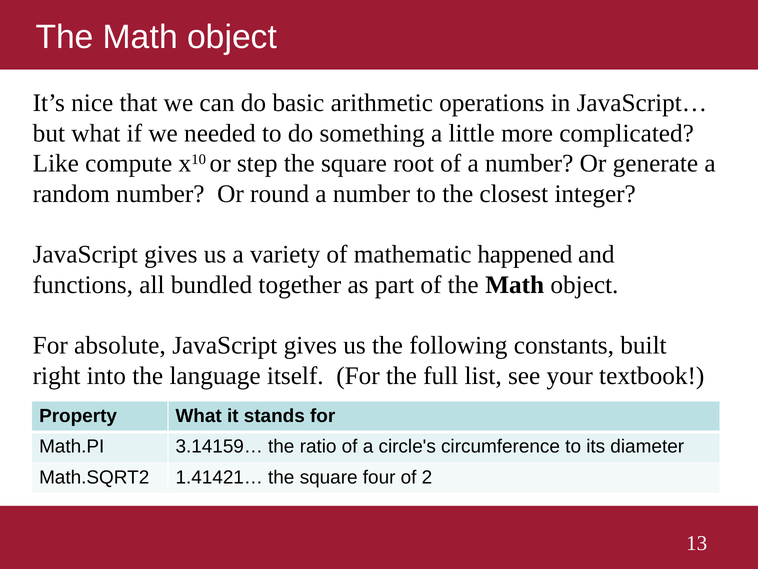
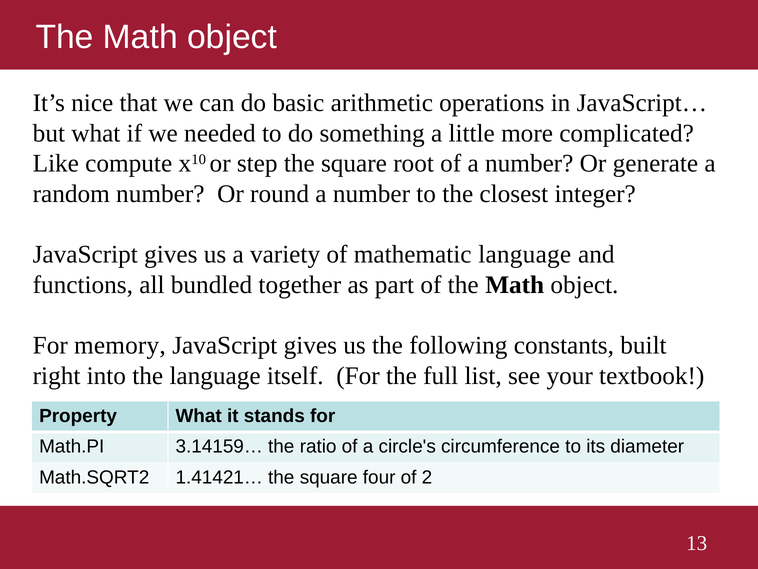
mathematic happened: happened -> language (525, 254)
absolute: absolute -> memory (120, 345)
